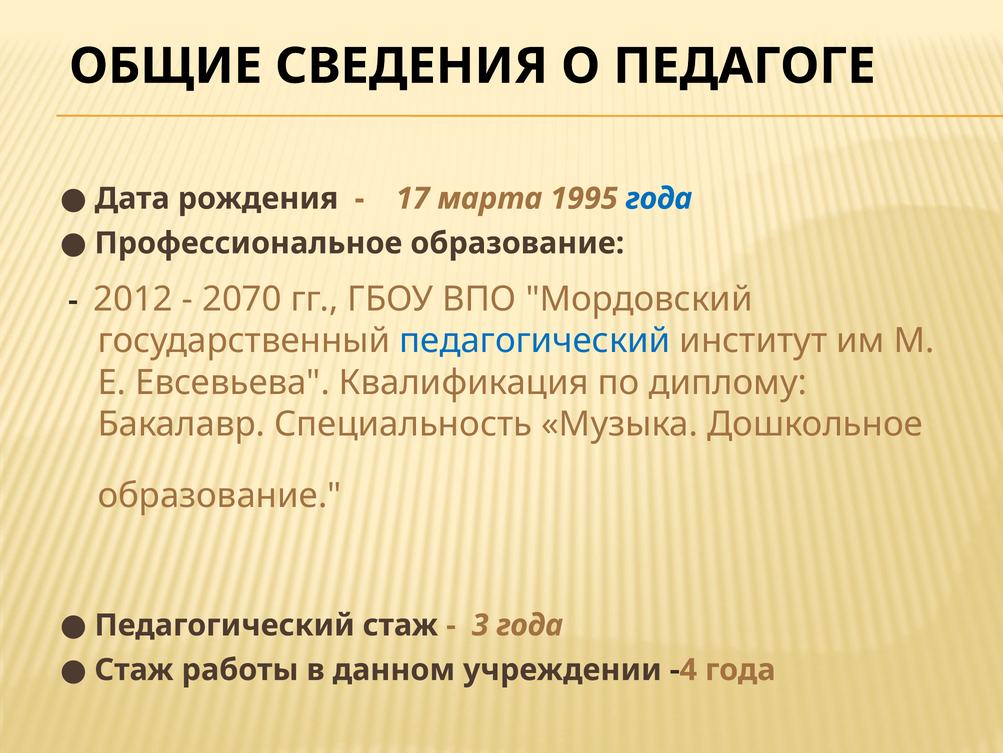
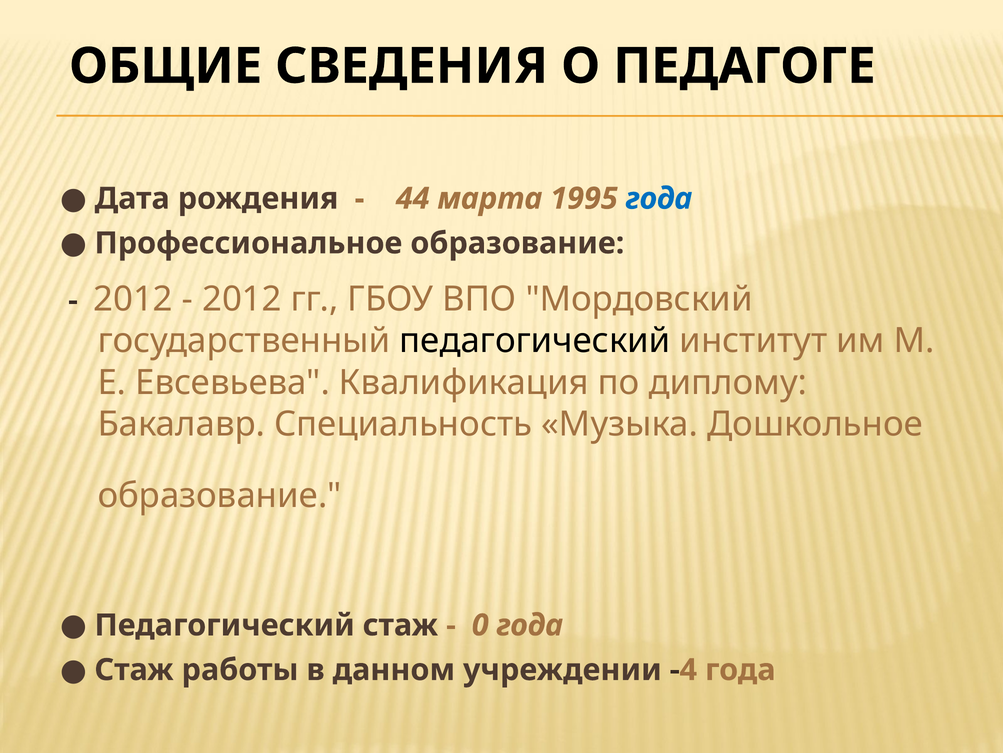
17: 17 -> 44 (413, 198)
2070: 2070 -> 2012 (242, 299)
педагогический colour: blue -> black (535, 341)
3: 3 -> 0 (480, 625)
